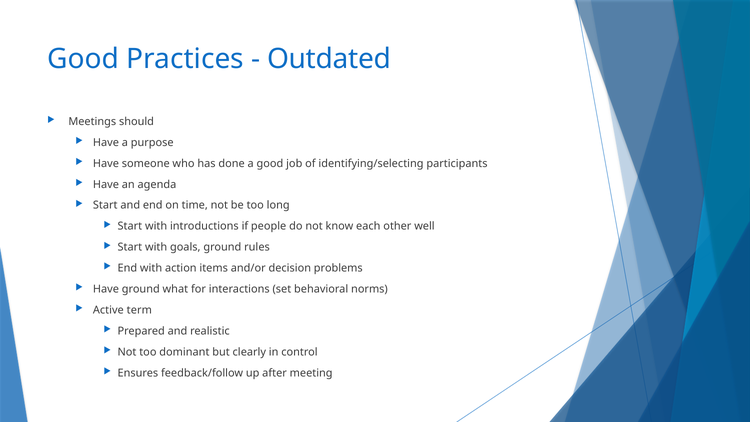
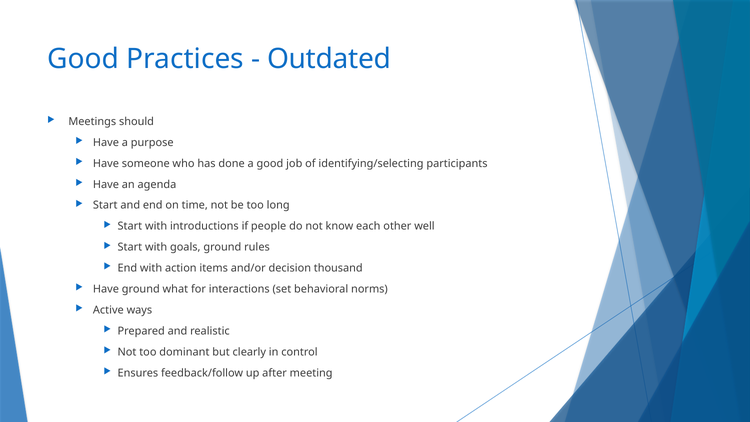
problems: problems -> thousand (338, 268)
term: term -> ways (139, 310)
